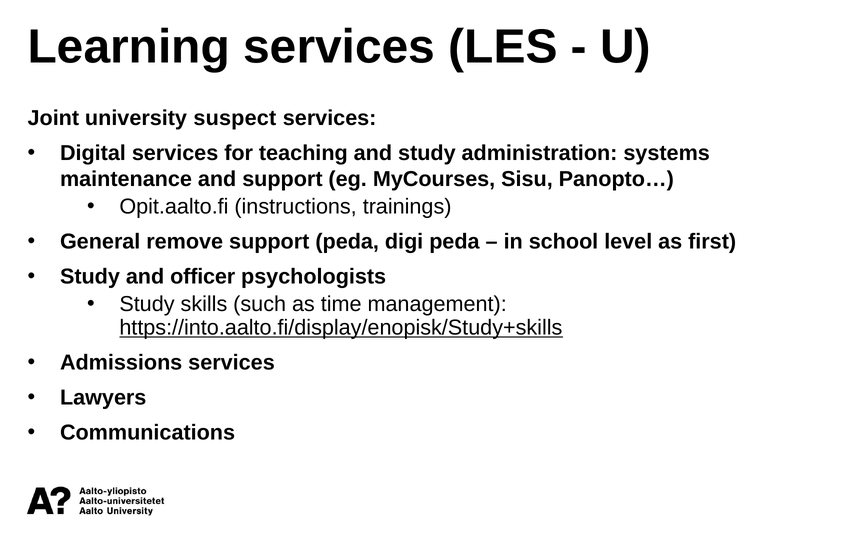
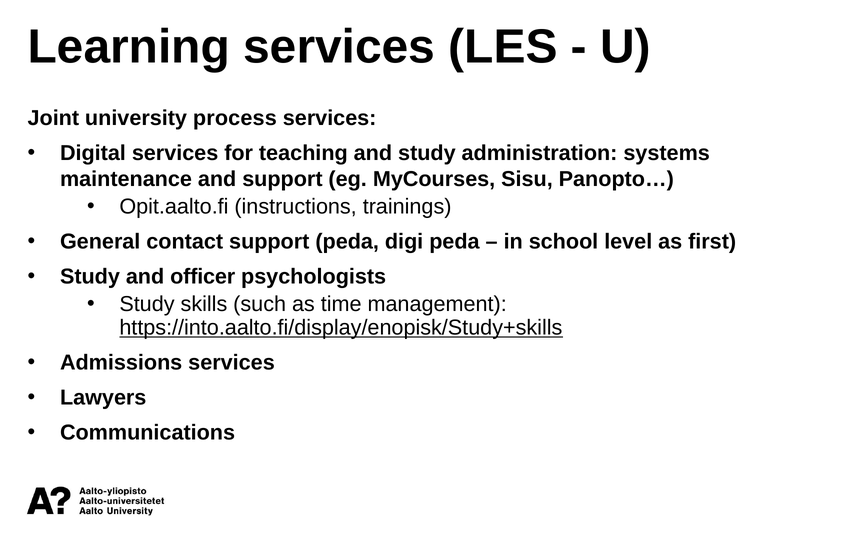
suspect: suspect -> process (235, 118)
remove: remove -> contact (185, 242)
